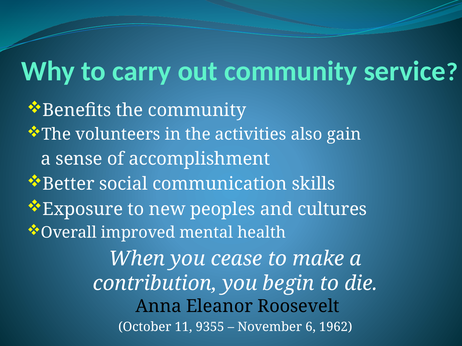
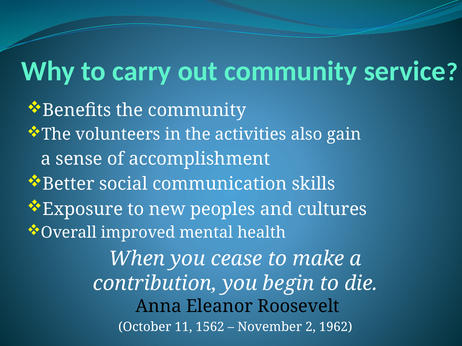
9355: 9355 -> 1562 (210, 328)
6: 6 -> 2 (311, 328)
